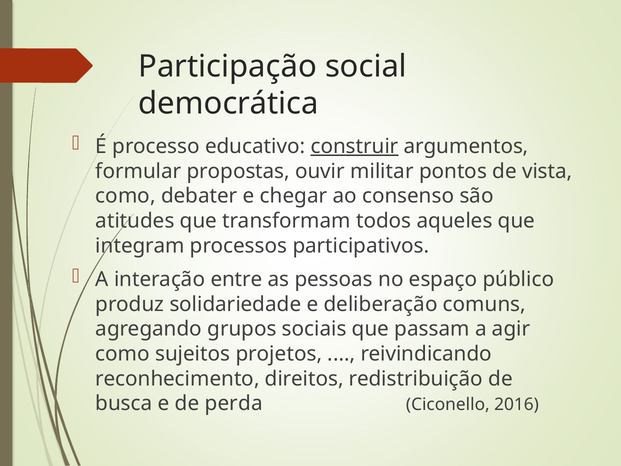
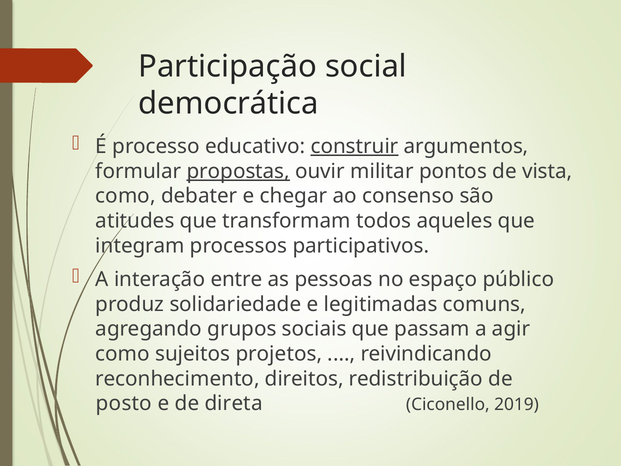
propostas underline: none -> present (238, 171)
deliberação: deliberação -> legitimadas (381, 304)
busca: busca -> posto (124, 403)
perda: perda -> direta (234, 403)
2016: 2016 -> 2019 (517, 405)
